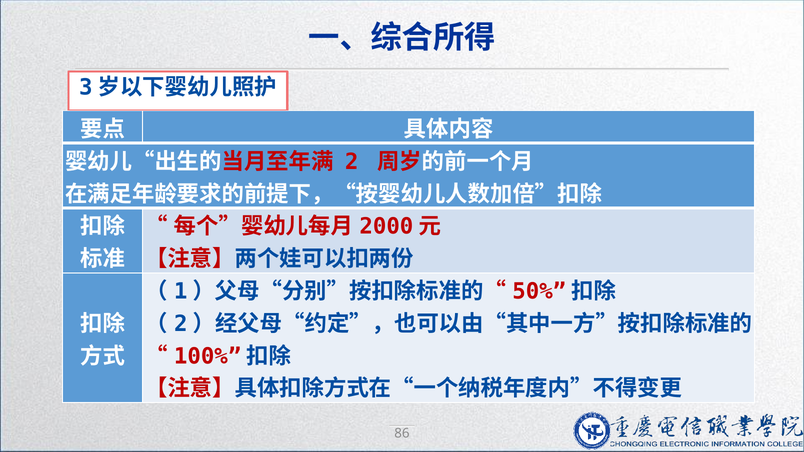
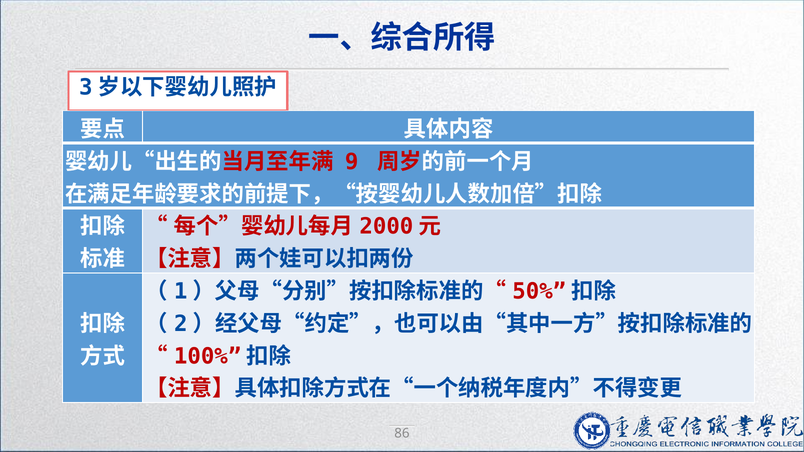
2: 2 -> 9 (352, 162)
